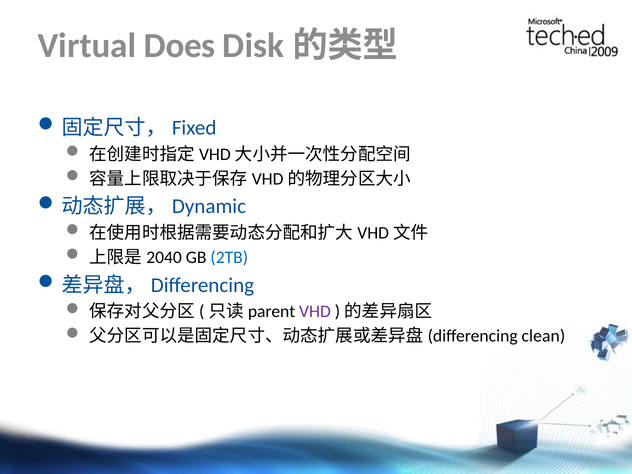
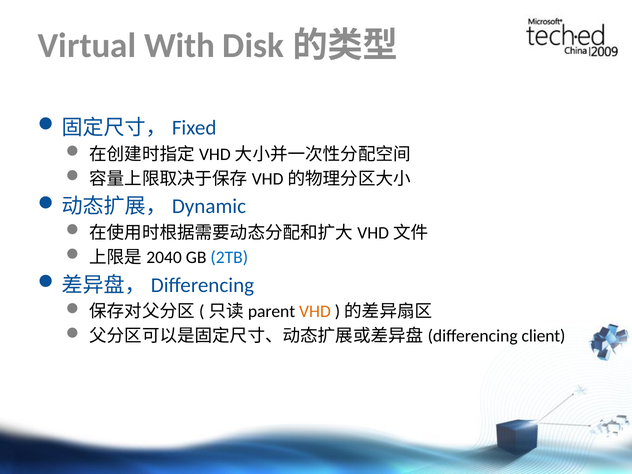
Does: Does -> With (180, 46)
VHD colour: purple -> orange (315, 312)
clean: clean -> client (544, 336)
